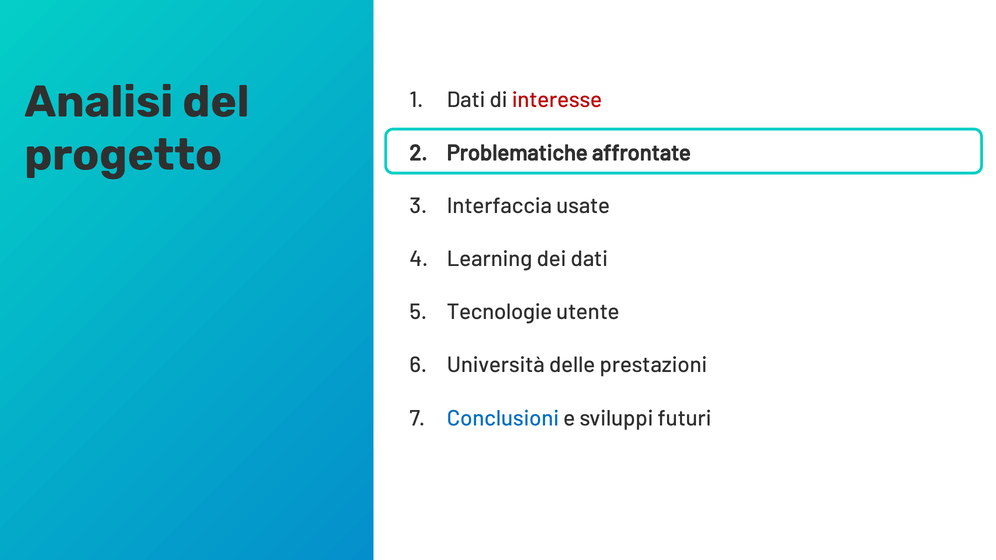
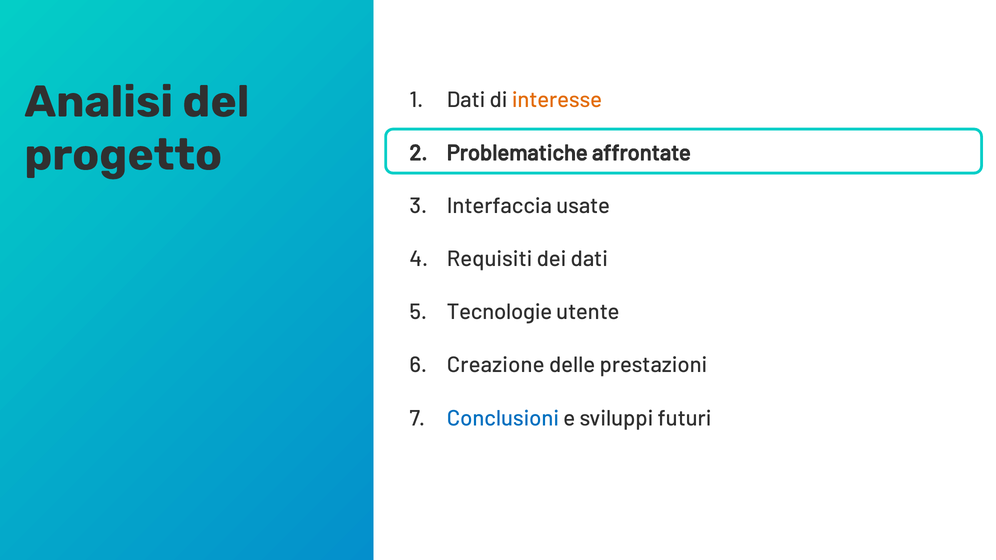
interesse colour: red -> orange (557, 100)
Learning: Learning -> Requisiti (490, 259)
Università: Università -> Creazione (496, 365)
